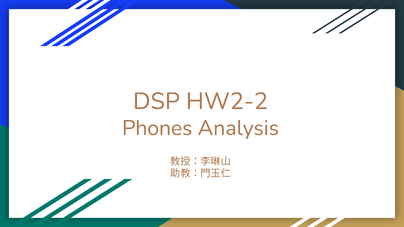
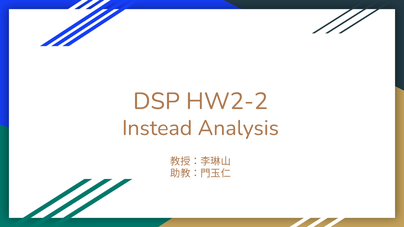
Phones: Phones -> Instead (157, 128)
